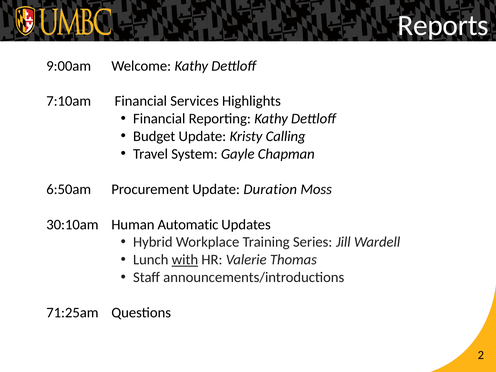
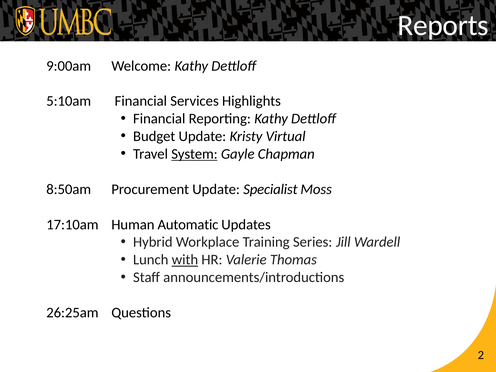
7:10am: 7:10am -> 5:10am (69, 101)
Calling: Calling -> Virtual (286, 136)
System underline: none -> present (194, 154)
6:50am: 6:50am -> 8:50am (69, 189)
Duration: Duration -> Specialist (270, 189)
30:10am: 30:10am -> 17:10am (72, 225)
71:25am: 71:25am -> 26:25am (72, 313)
